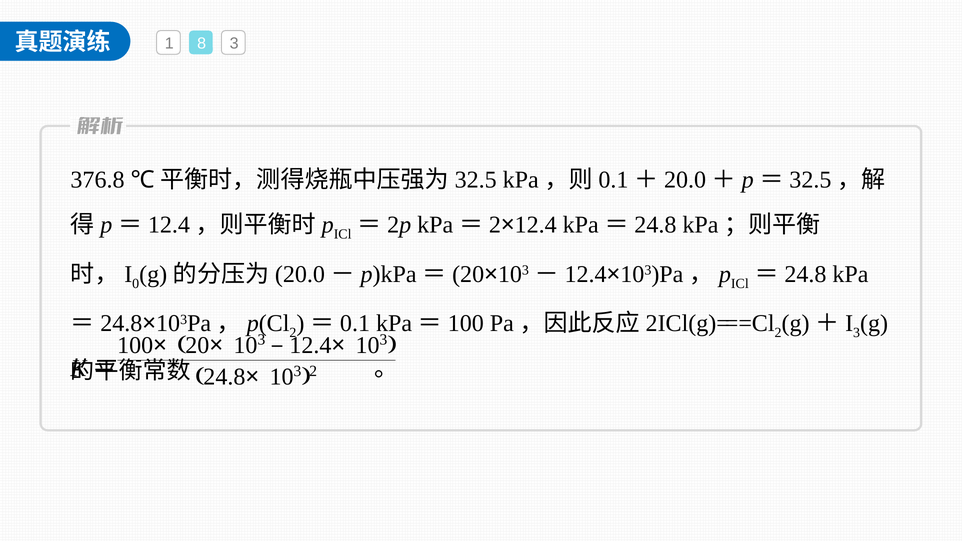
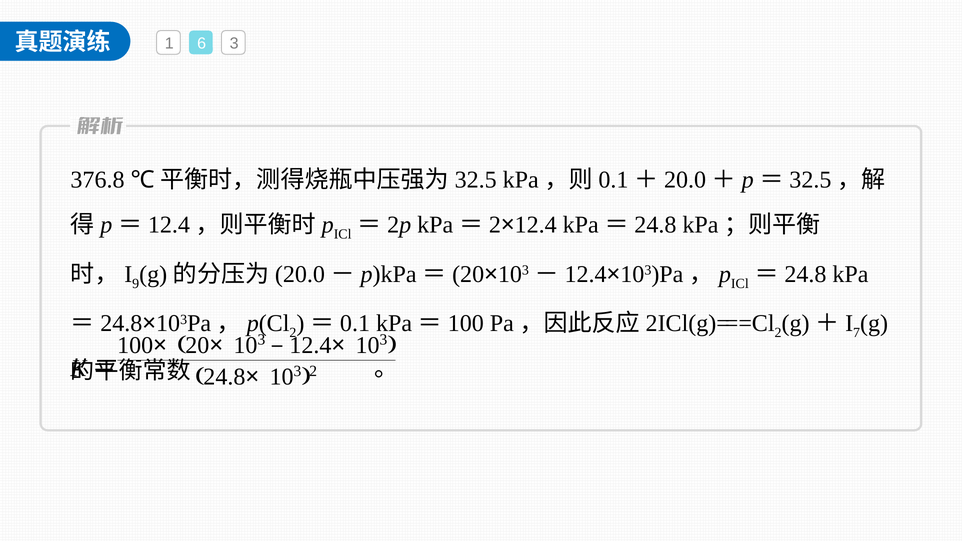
8: 8 -> 6 (202, 44)
0: 0 -> 9 (136, 284)
3: 3 -> 7 (857, 333)
